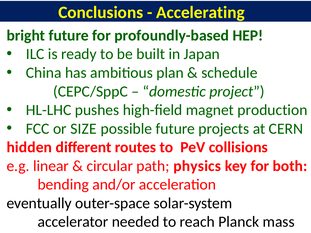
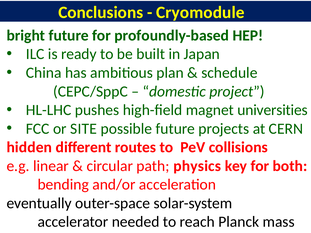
Accelerating: Accelerating -> Cryomodule (200, 13)
production: production -> universities (273, 110)
SIZE: SIZE -> SITE (84, 129)
